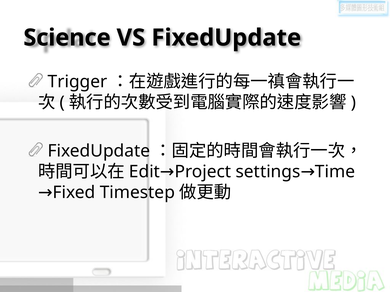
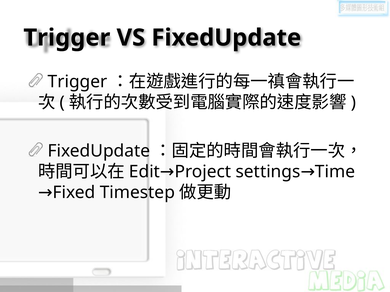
Science: Science -> Trigger (67, 38)
